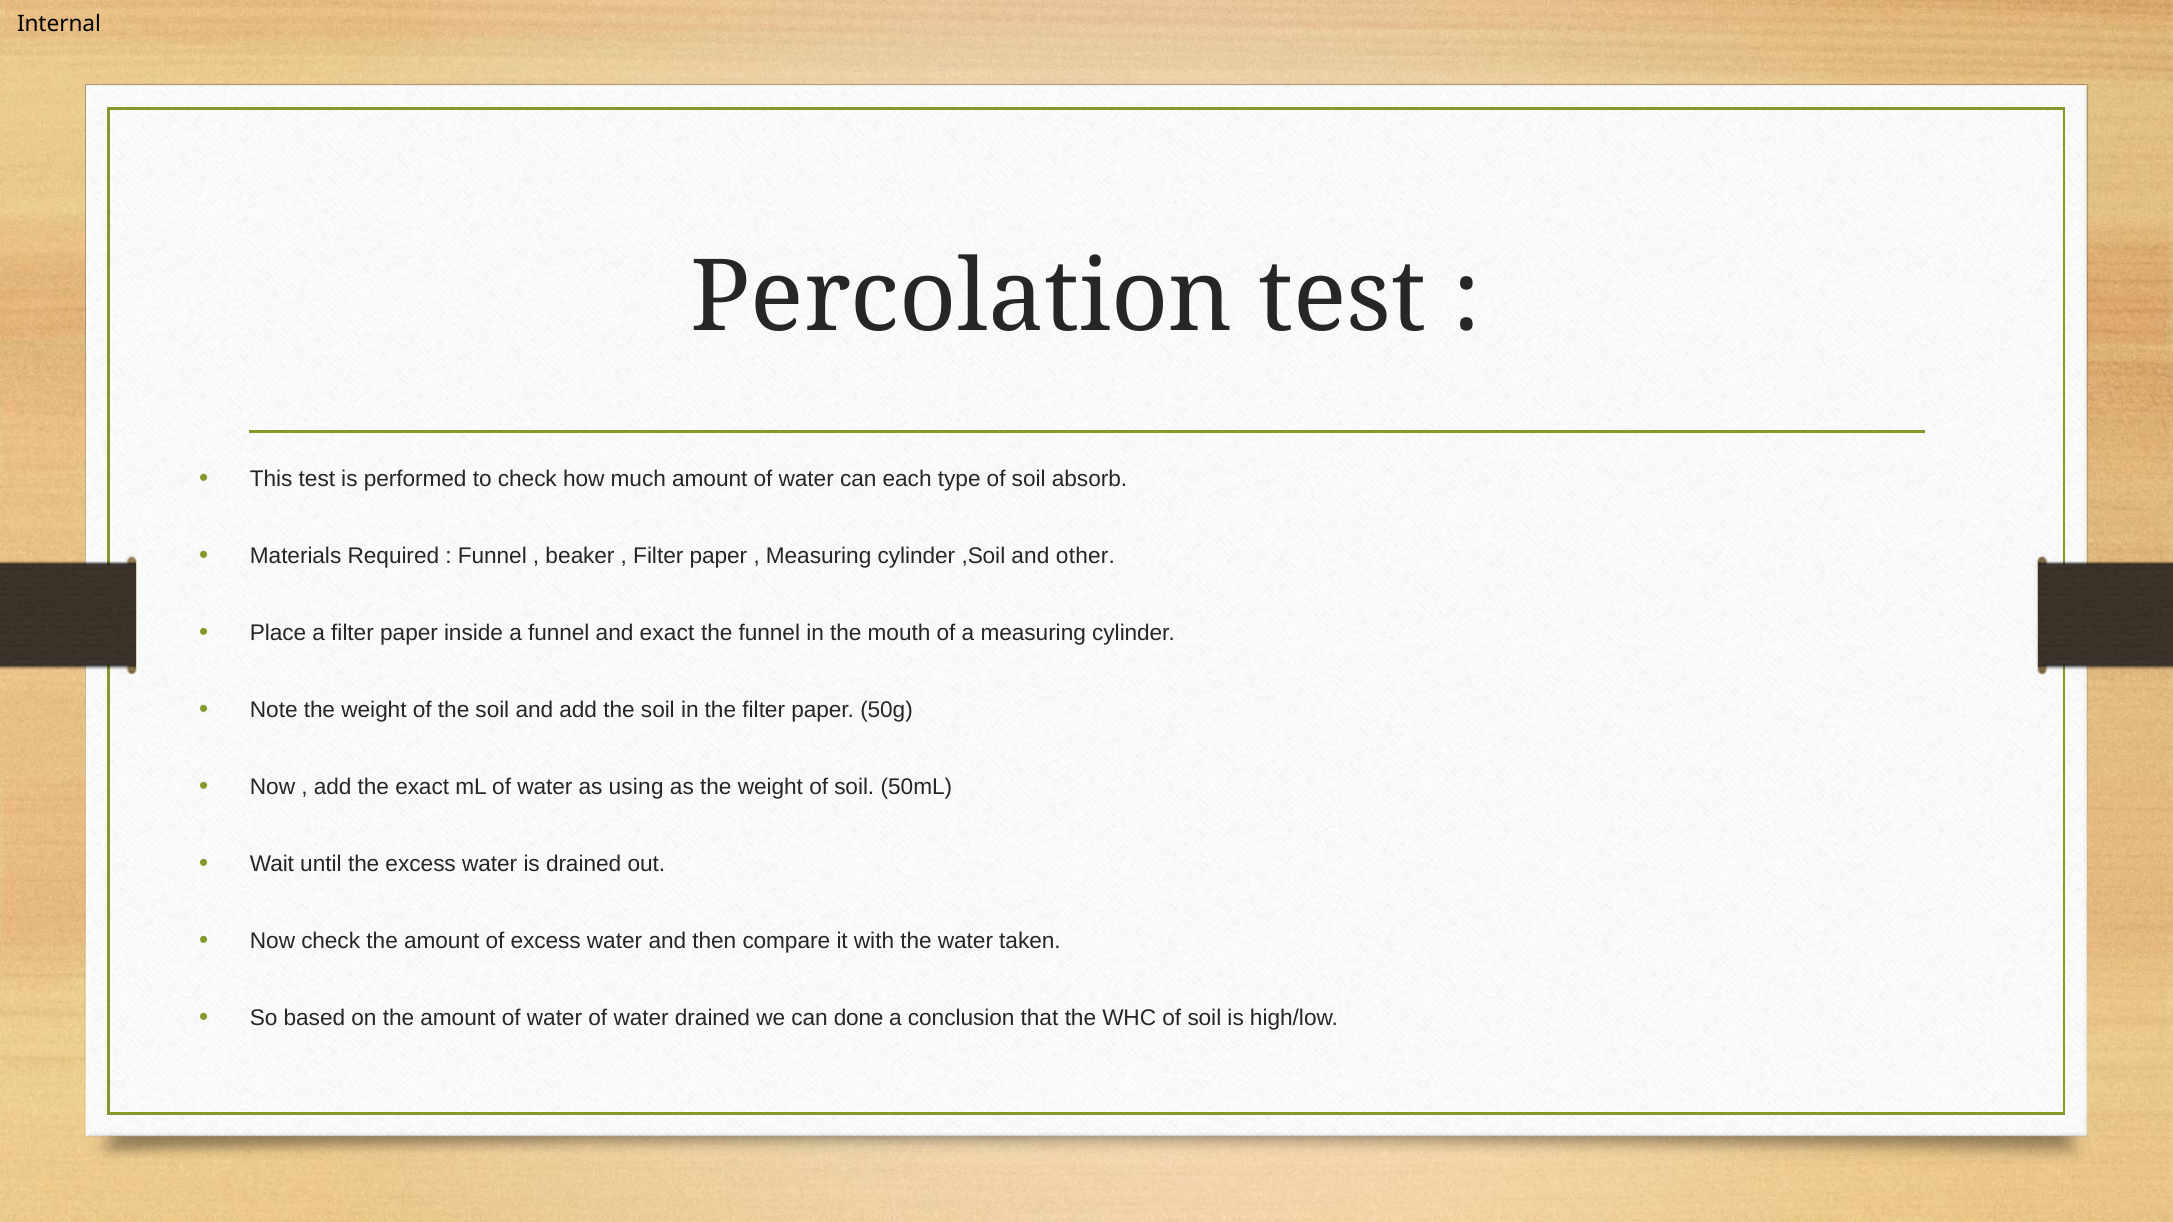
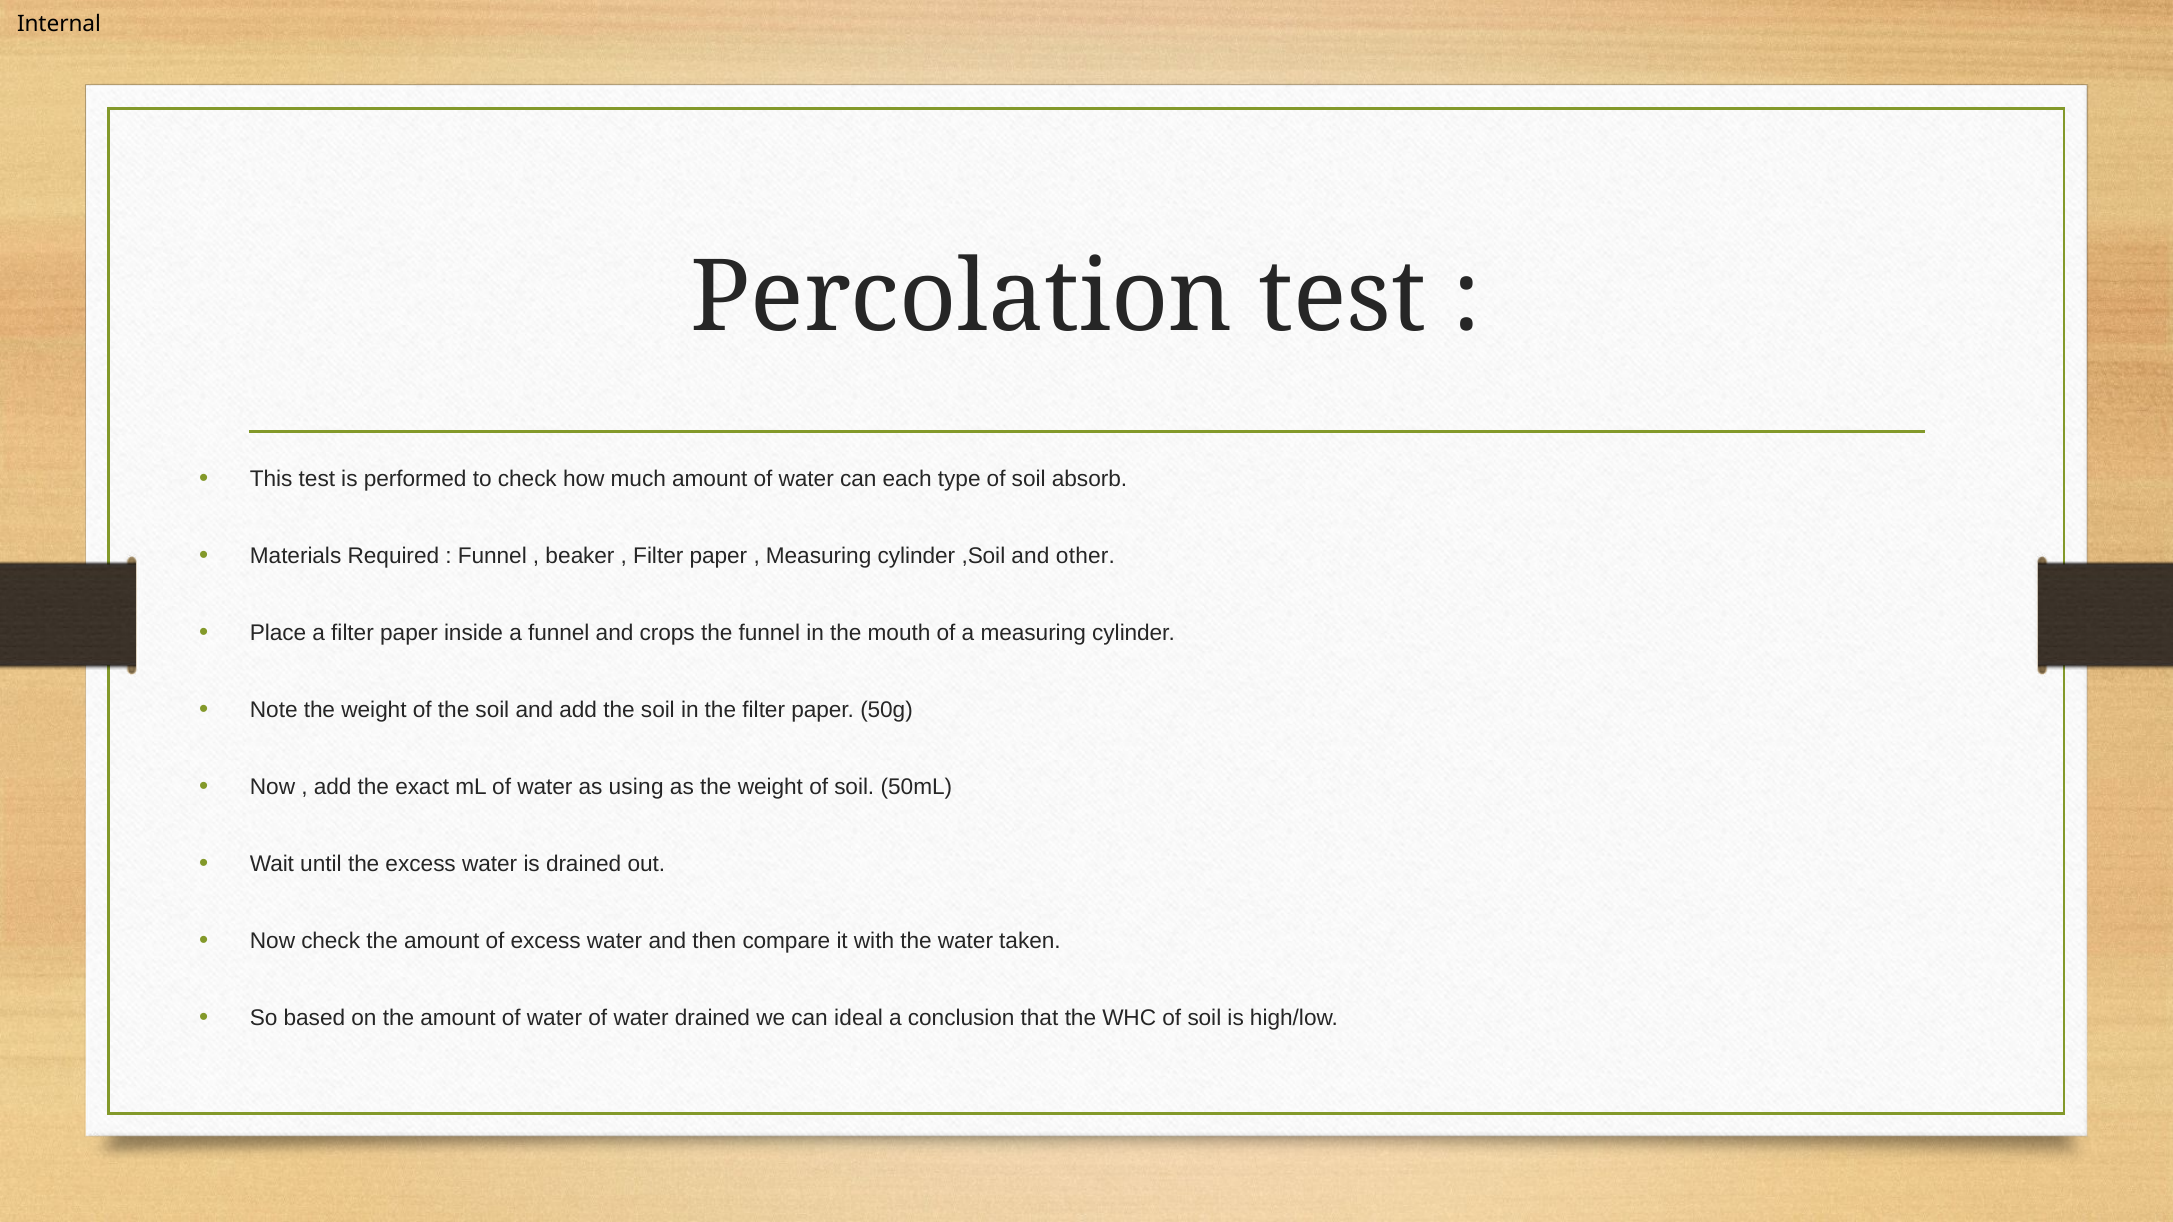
and exact: exact -> crops (667, 633)
done: done -> ideal (858, 1018)
